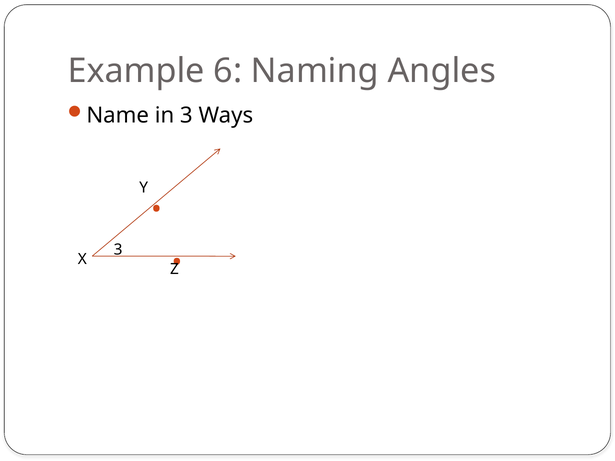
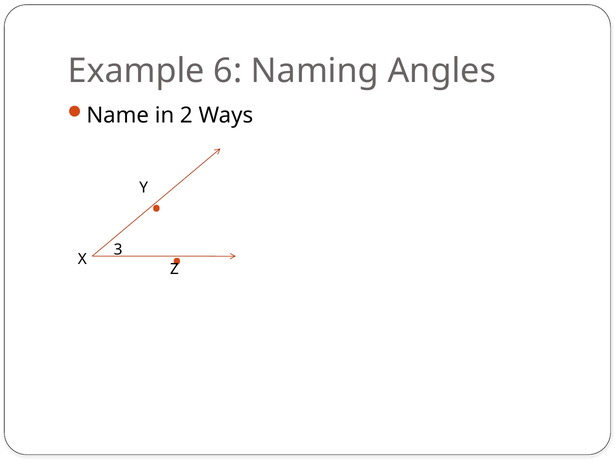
in 3: 3 -> 2 (186, 115)
